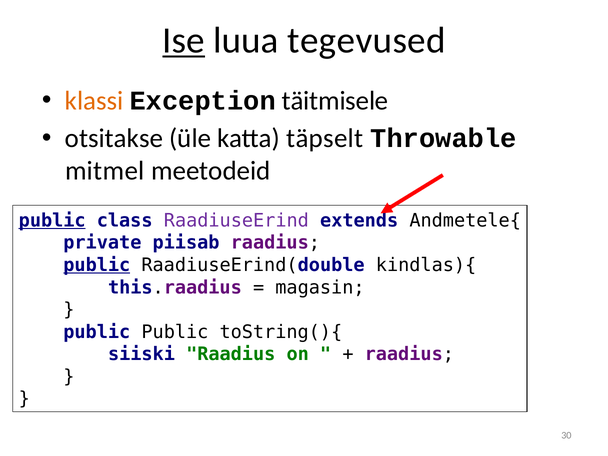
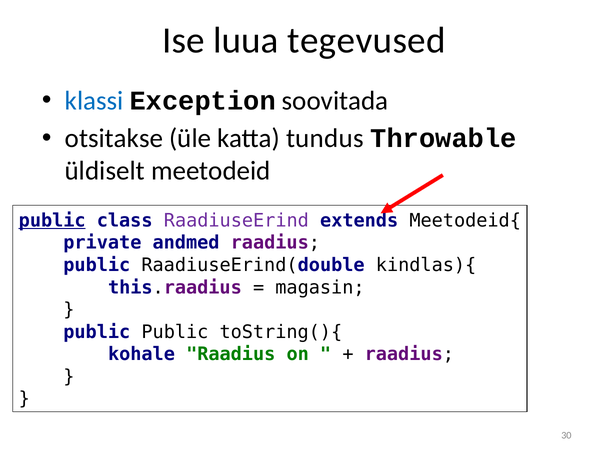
Ise underline: present -> none (184, 41)
klassi colour: orange -> blue (94, 101)
täitmisele: täitmisele -> soovitada (335, 101)
täpselt: täpselt -> tundus (325, 139)
mitmel: mitmel -> üldiselt (105, 171)
Andmetele{: Andmetele{ -> Meetodeid{ (465, 221)
piisab: piisab -> andmed (186, 243)
public underline: present -> none (97, 265)
siiski: siiski -> kohale (141, 354)
